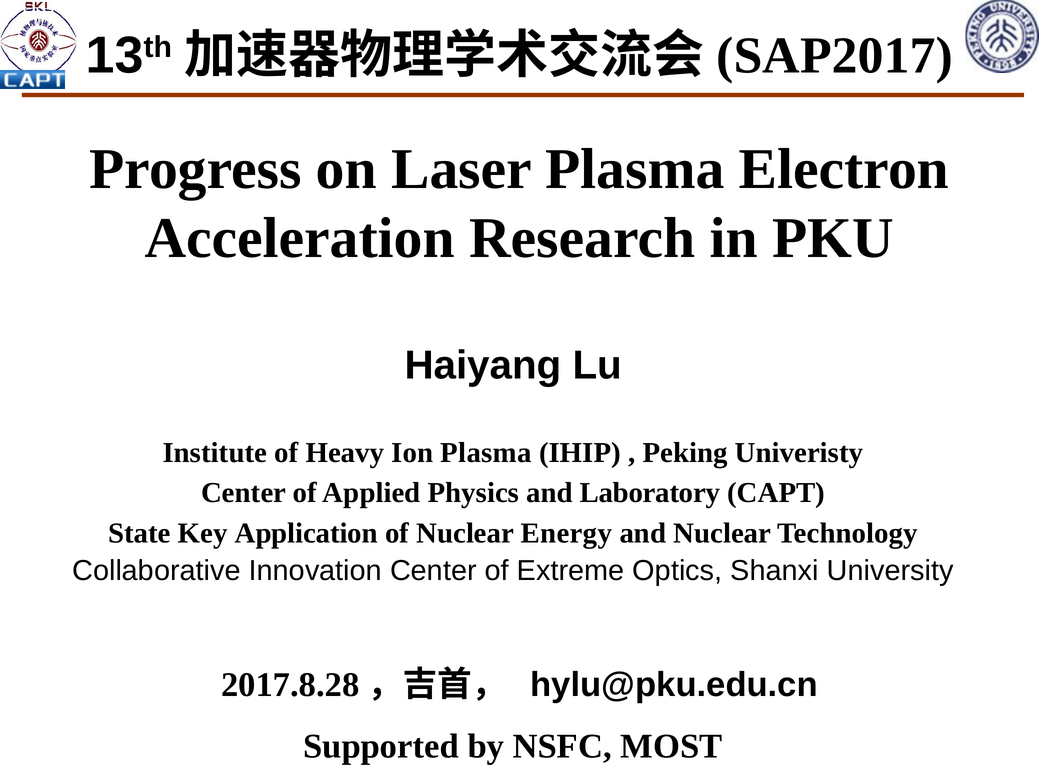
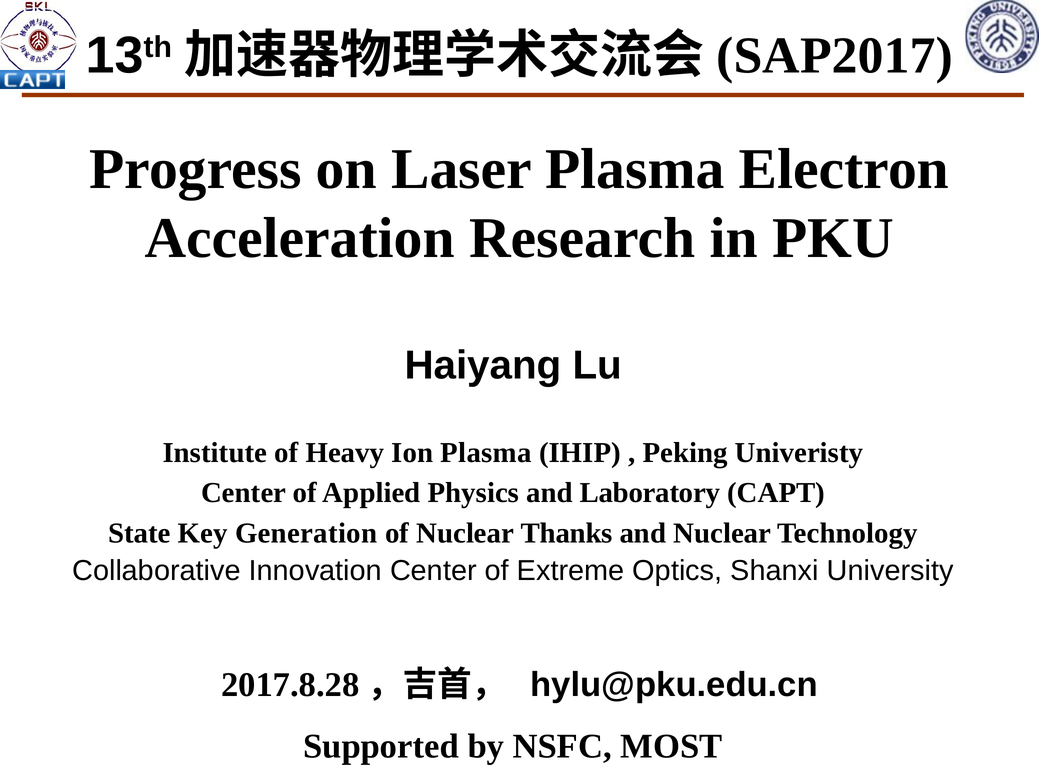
Application: Application -> Generation (306, 533)
Energy: Energy -> Thanks (567, 533)
